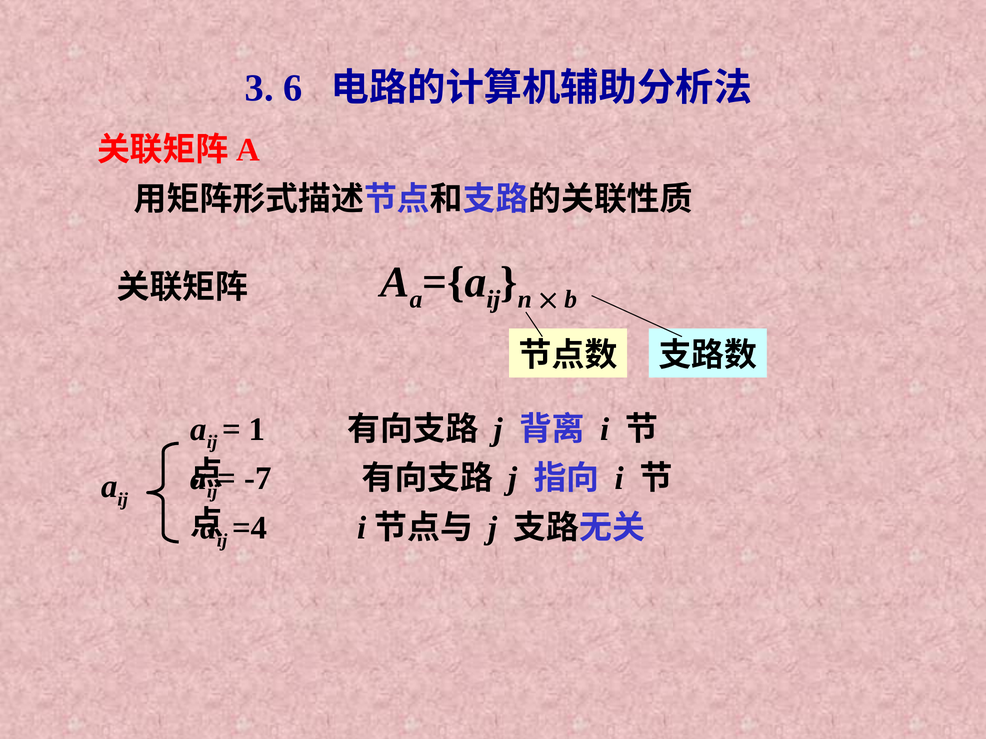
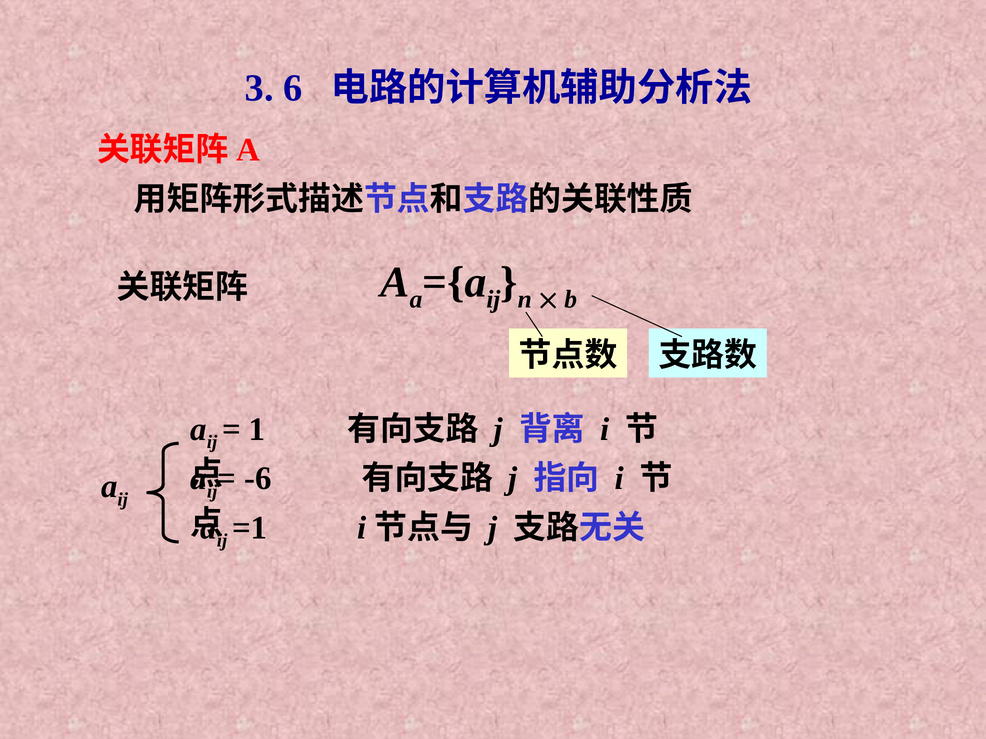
-7: -7 -> -6 (258, 479)
=4: =4 -> =1 (250, 528)
